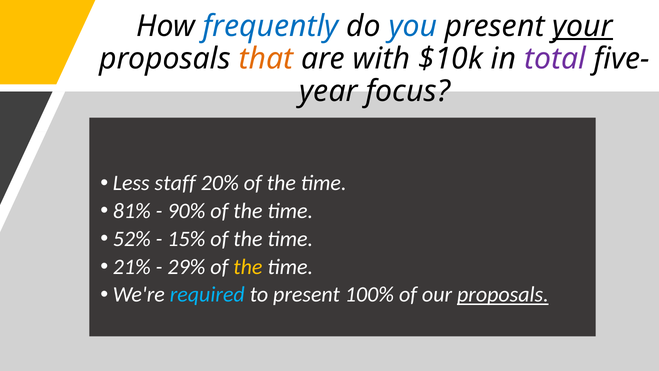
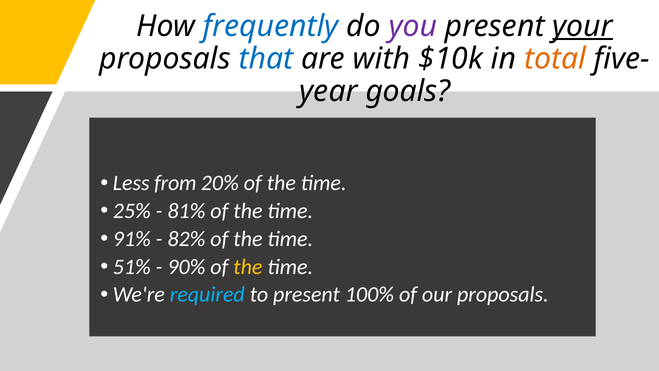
you colour: blue -> purple (413, 26)
that colour: orange -> blue (266, 59)
total colour: purple -> orange (555, 59)
focus: focus -> goals (408, 91)
staff: staff -> from (175, 183)
81%: 81% -> 25% (132, 211)
90%: 90% -> 81% (186, 211)
52%: 52% -> 91% (132, 239)
15%: 15% -> 82% (186, 239)
21%: 21% -> 51% (132, 267)
29%: 29% -> 90% (186, 267)
proposals underline: present -> none (503, 294)
